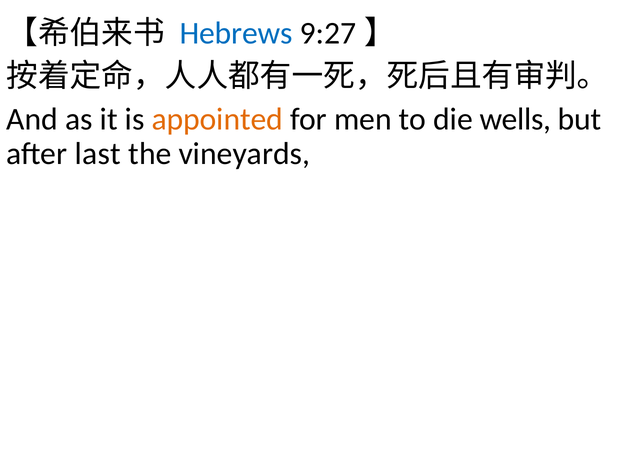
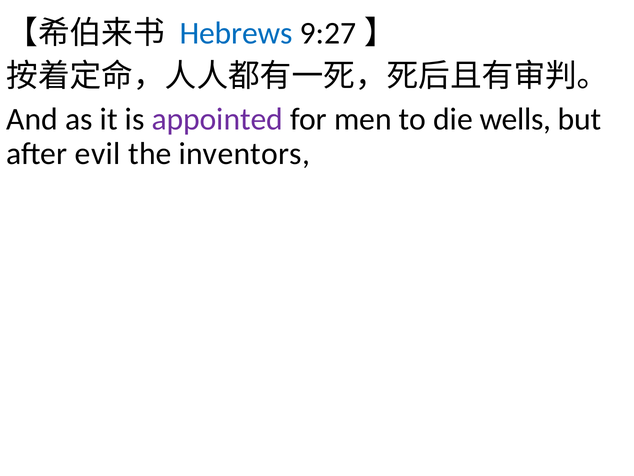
appointed colour: orange -> purple (217, 119)
last: last -> evil (98, 153)
vineyards: vineyards -> inventors (244, 153)
